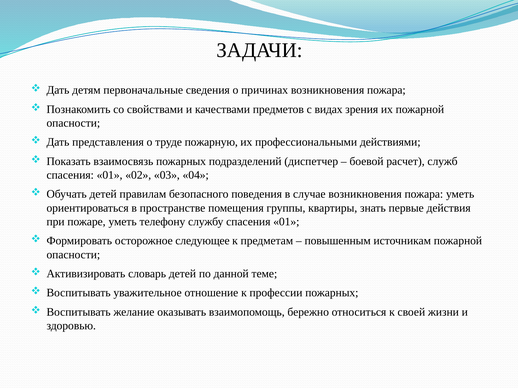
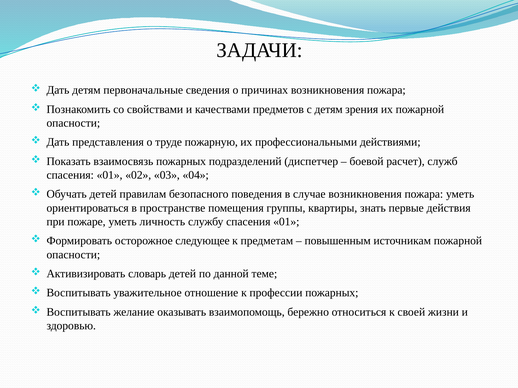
с видах: видах -> детям (329, 109)
телефону: телефону -> личность (162, 222)
